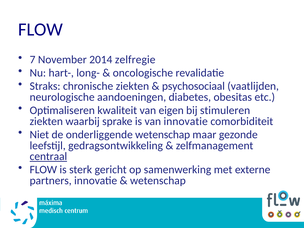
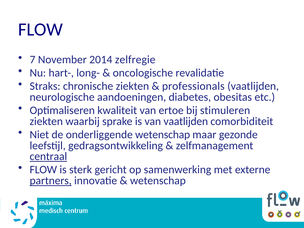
psychosociaal: psychosociaal -> professionals (193, 86)
eigen: eigen -> ertoe (171, 110)
van innovatie: innovatie -> vaatlijden (186, 121)
partners underline: none -> present (51, 181)
